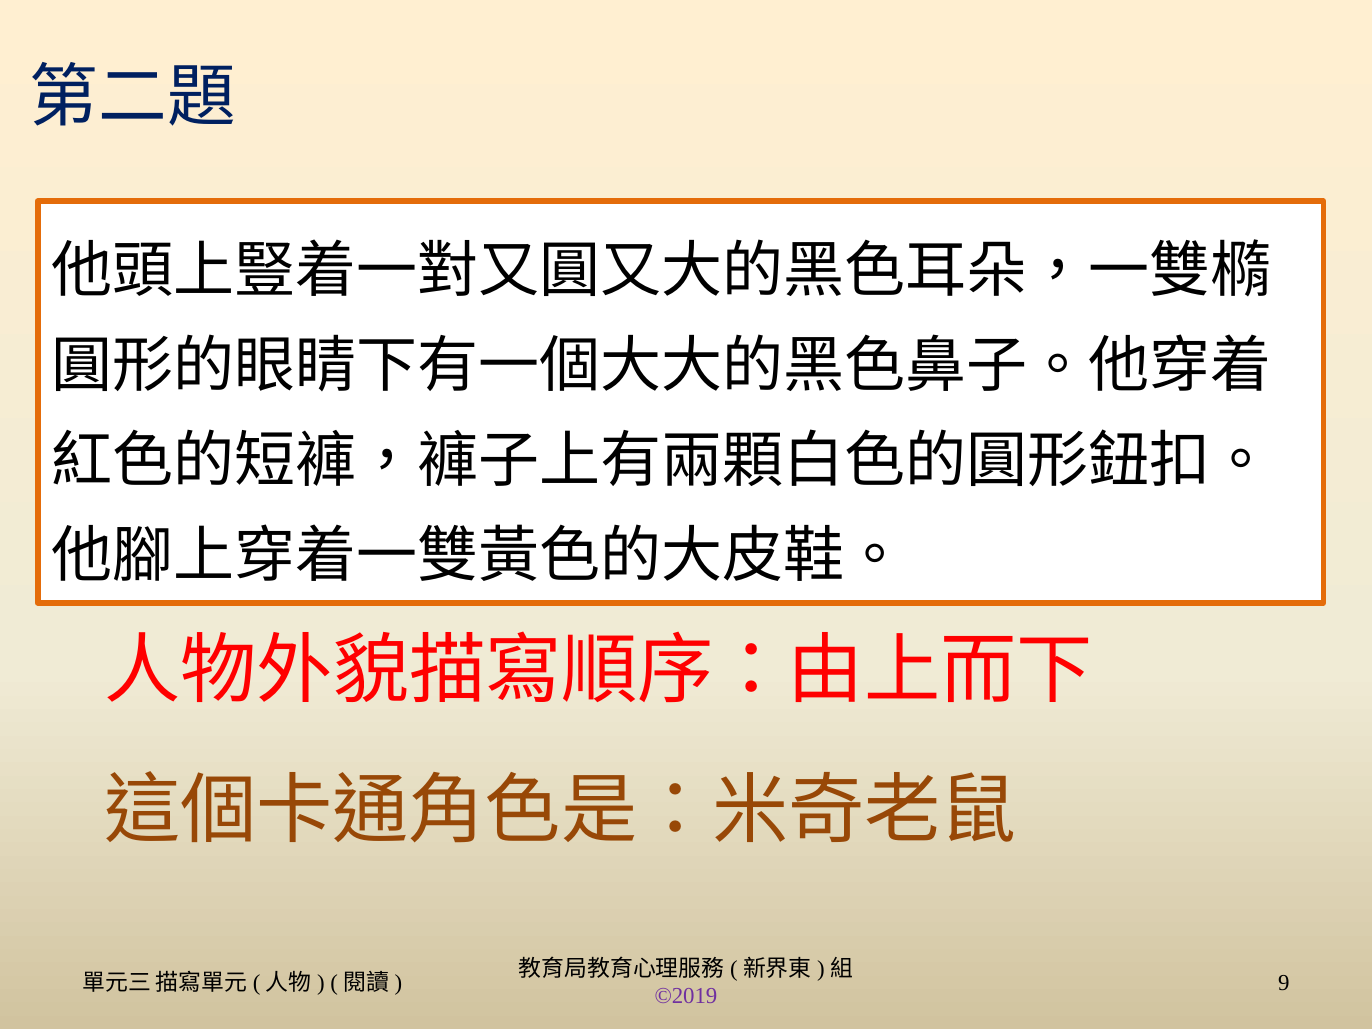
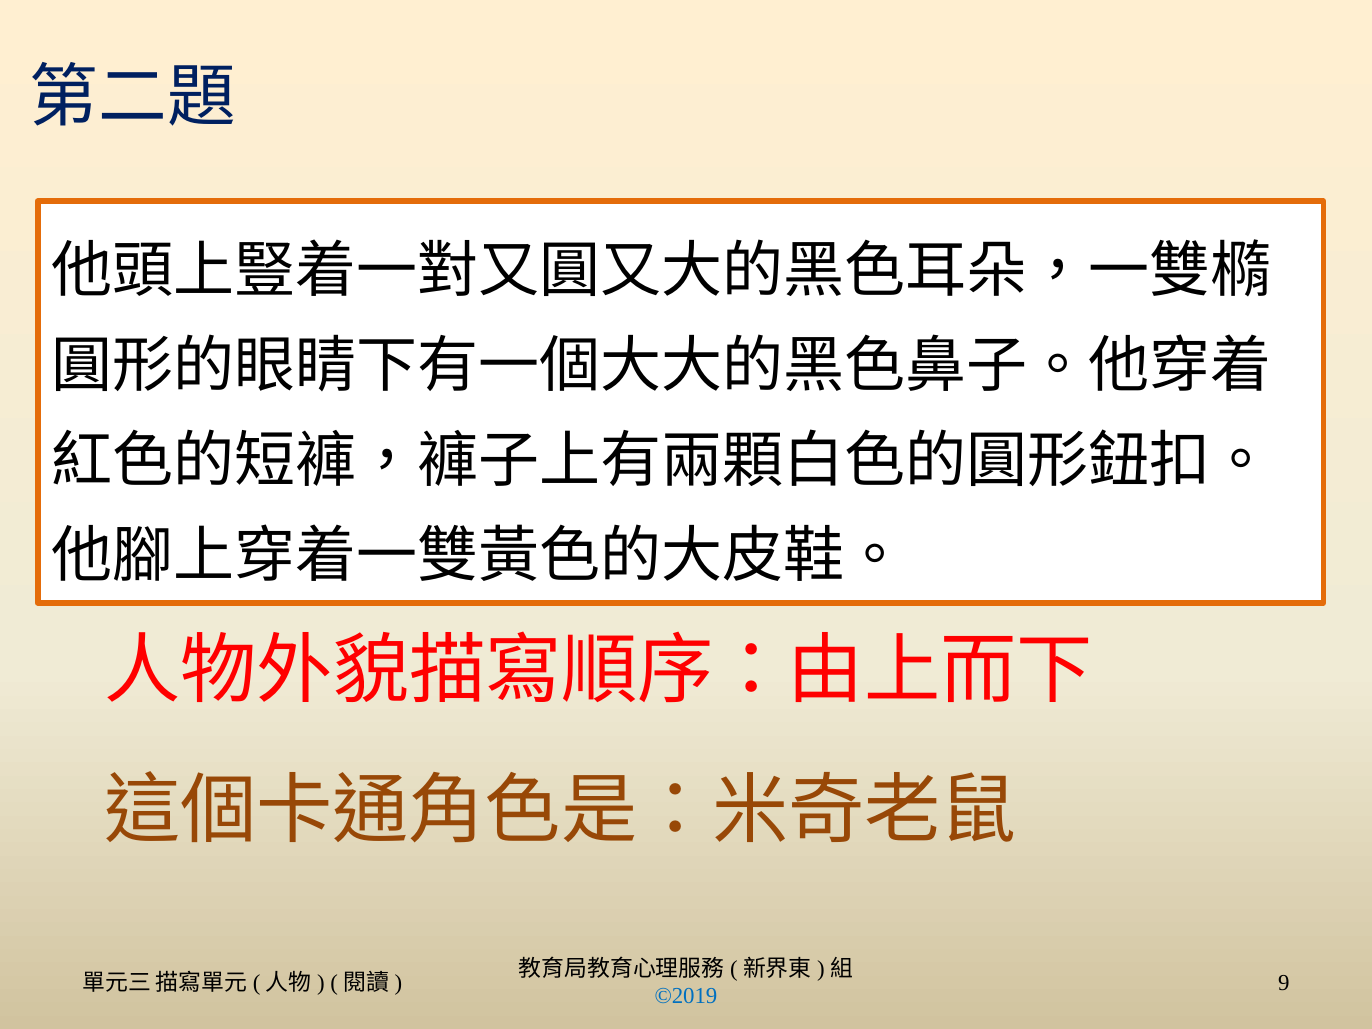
©2019 colour: purple -> blue (686, 996)
